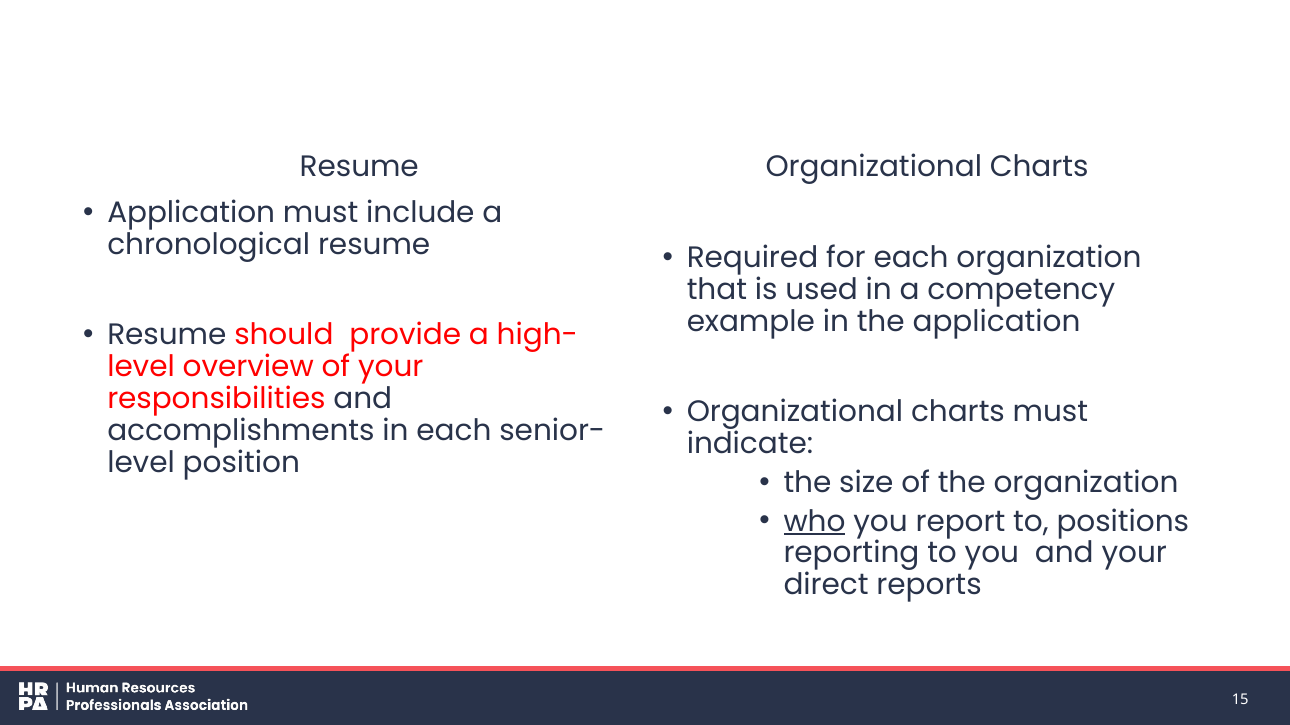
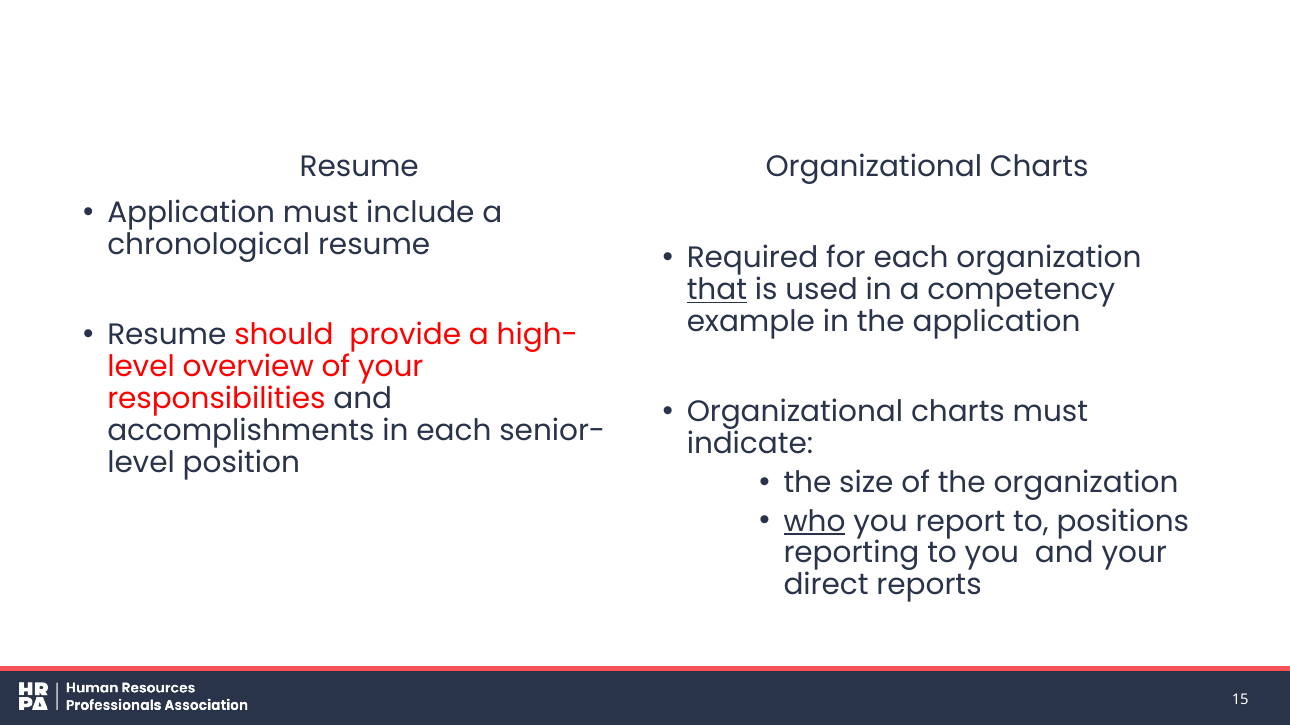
that underline: none -> present (717, 290)
